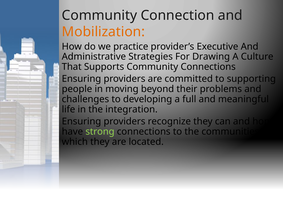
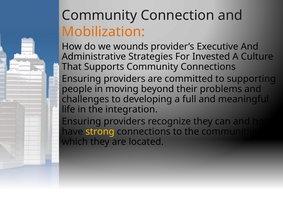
practice: practice -> wounds (131, 47)
Drawing: Drawing -> Invested (211, 57)
strong colour: light green -> yellow (100, 132)
